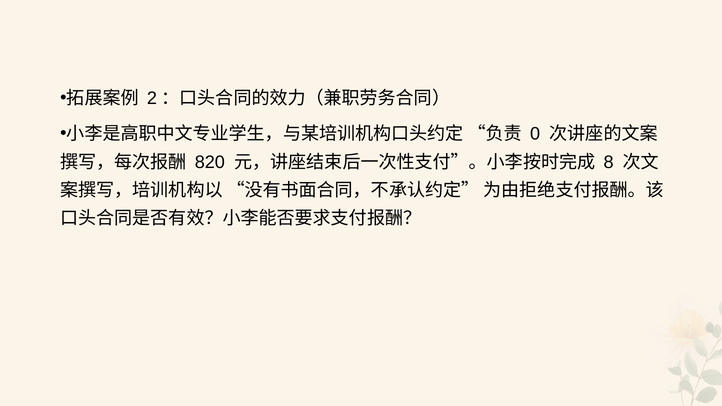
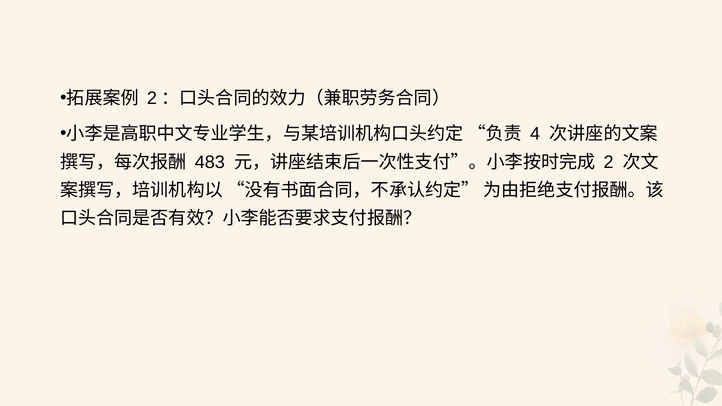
0: 0 -> 4 (535, 134)
820: 820 -> 483 (210, 162)
8: 8 -> 2 (609, 162)
